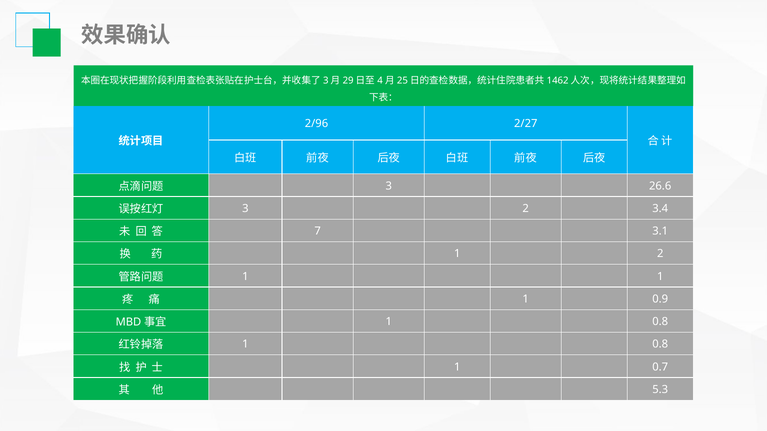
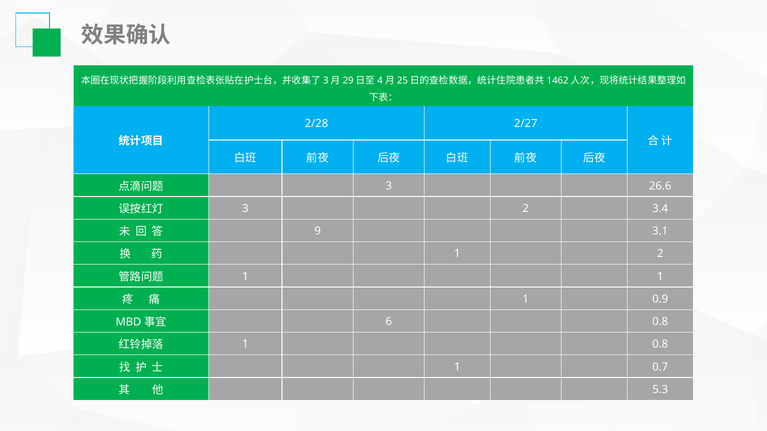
2/96: 2/96 -> 2/28 (316, 124)
7: 7 -> 9 (318, 231)
1: 1 -> 6 (389, 322)
